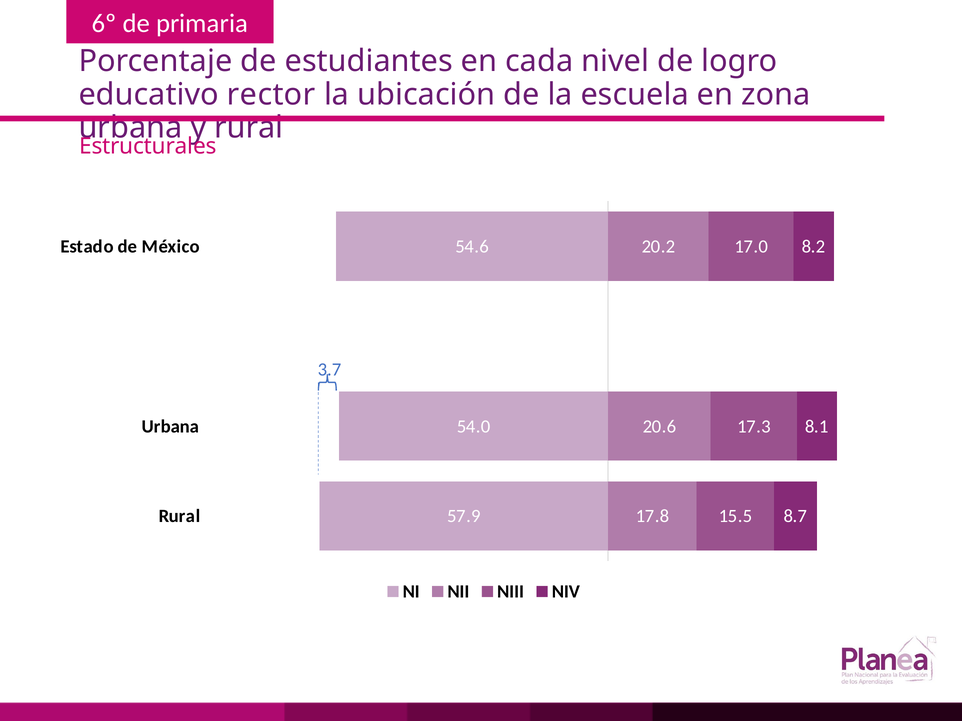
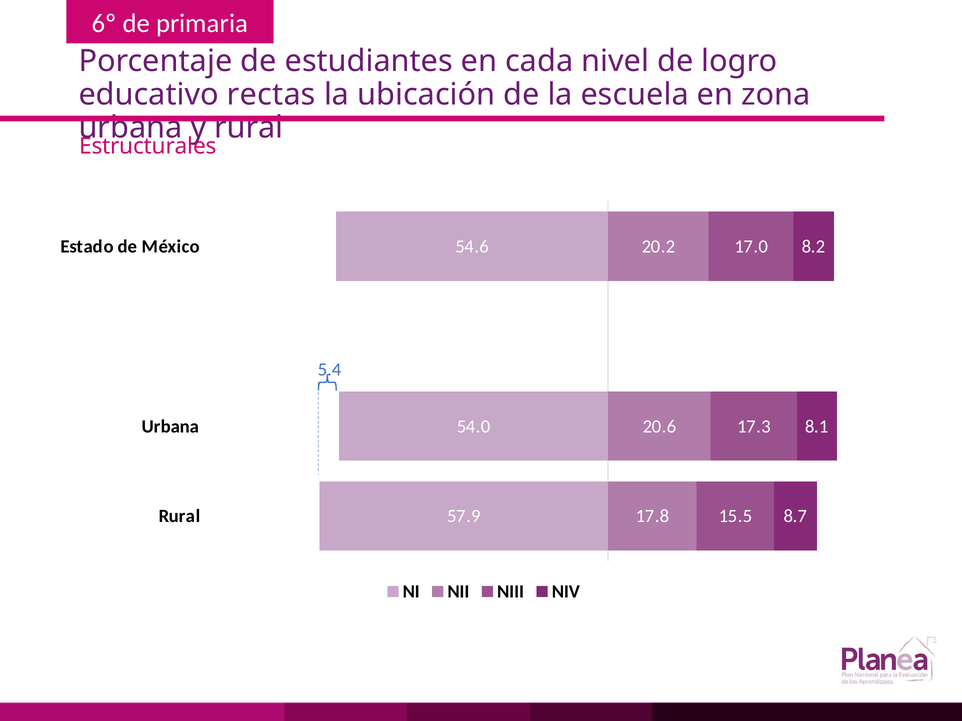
rector: rector -> rectas (271, 95)
3.7: 3.7 -> 5.4 (329, 370)
